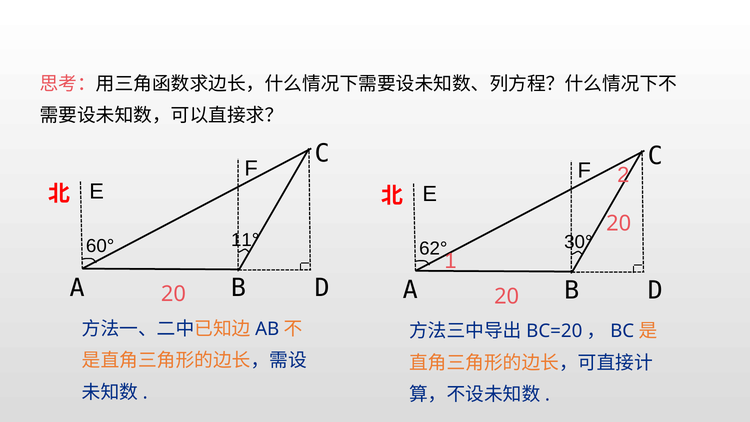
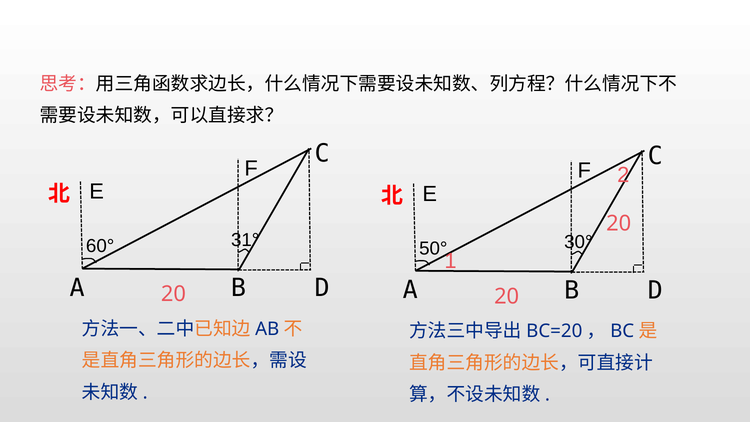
11°: 11° -> 31° (245, 240)
62°: 62° -> 50° (433, 248)
